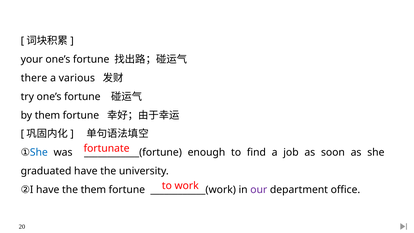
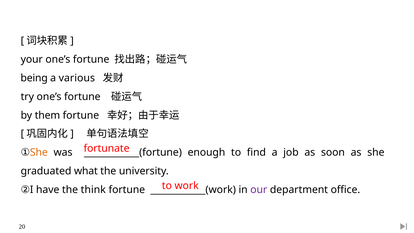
there: there -> being (34, 78)
She colour: blue -> orange (39, 152)
graduated have: have -> what (86, 171)
the them: them -> think (93, 190)
